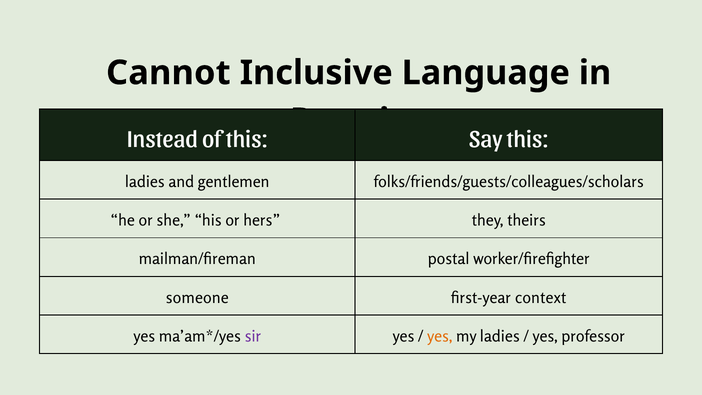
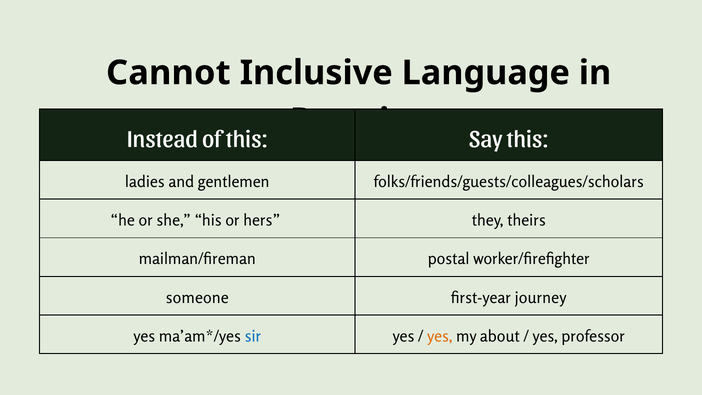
context: context -> journey (541, 298)
sir colour: purple -> blue (253, 336)
my ladies: ladies -> about (500, 336)
